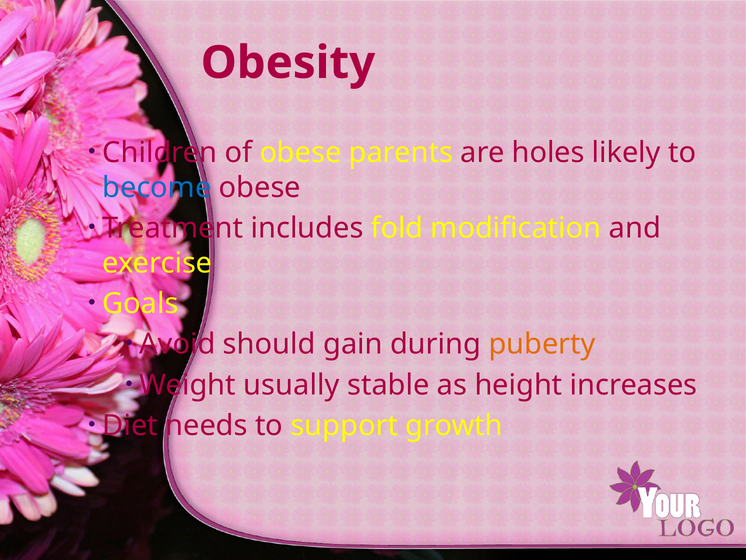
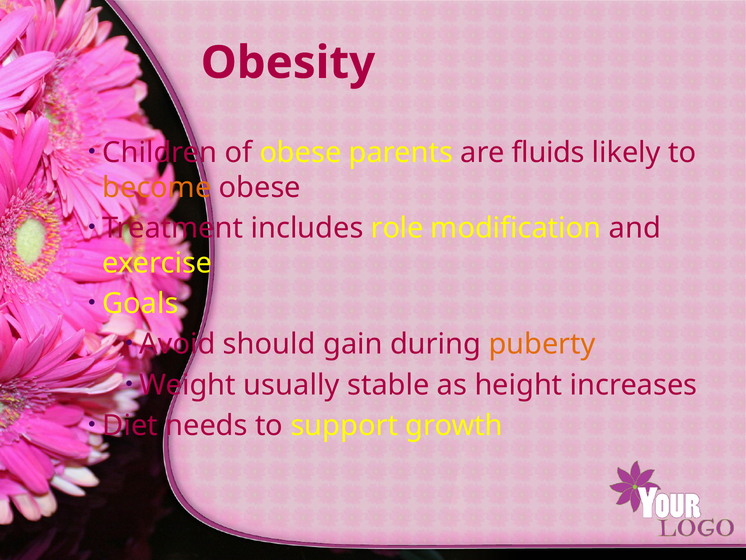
holes: holes -> fluids (548, 152)
become colour: blue -> orange (157, 187)
fold: fold -> role (397, 228)
